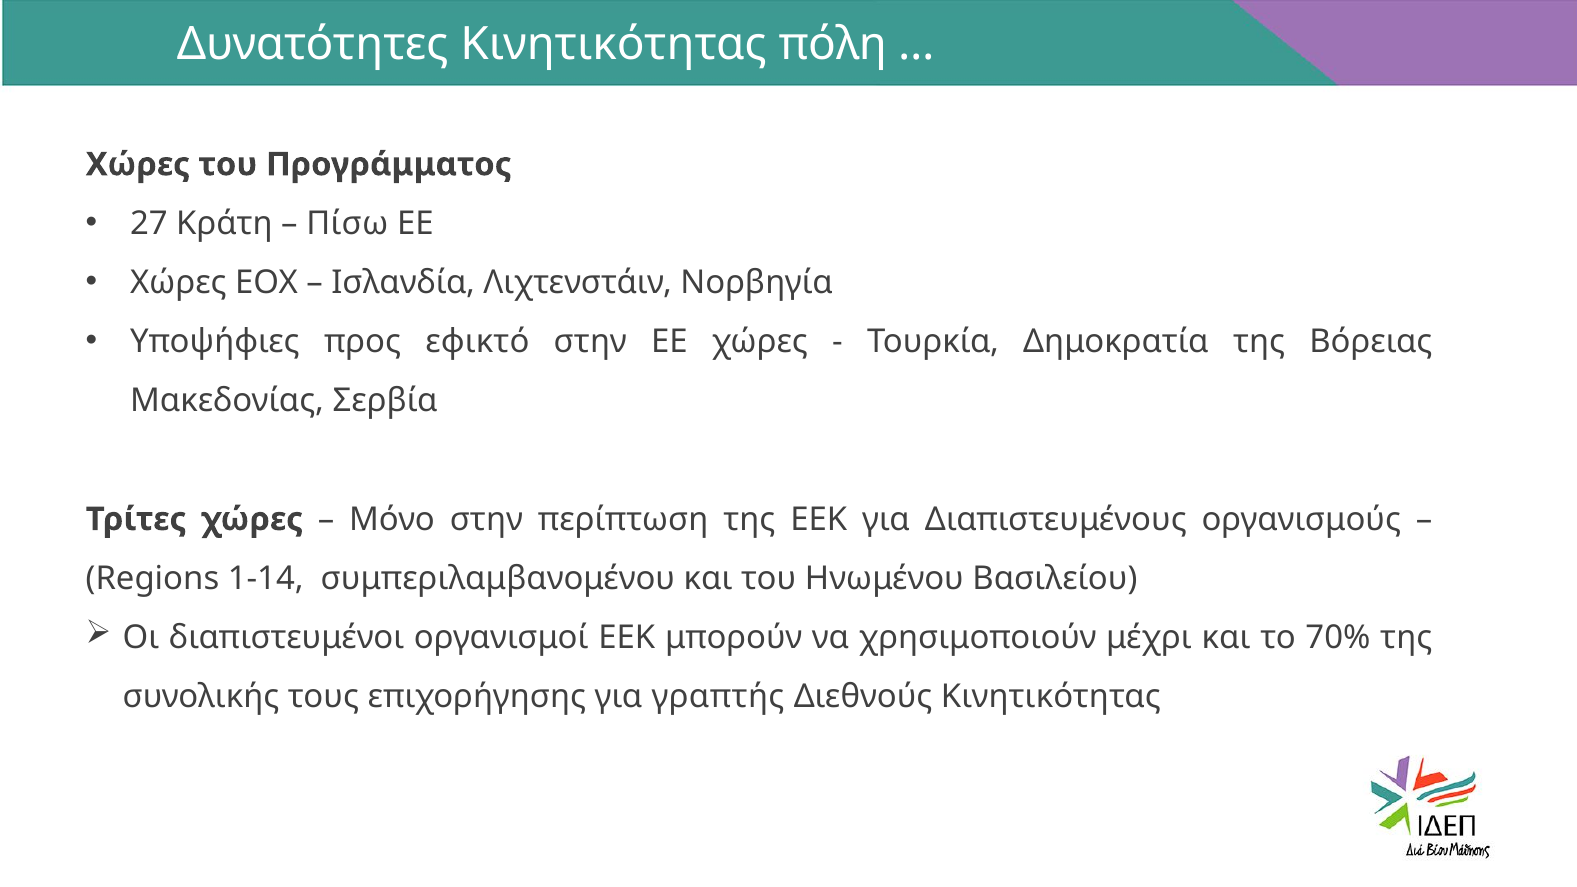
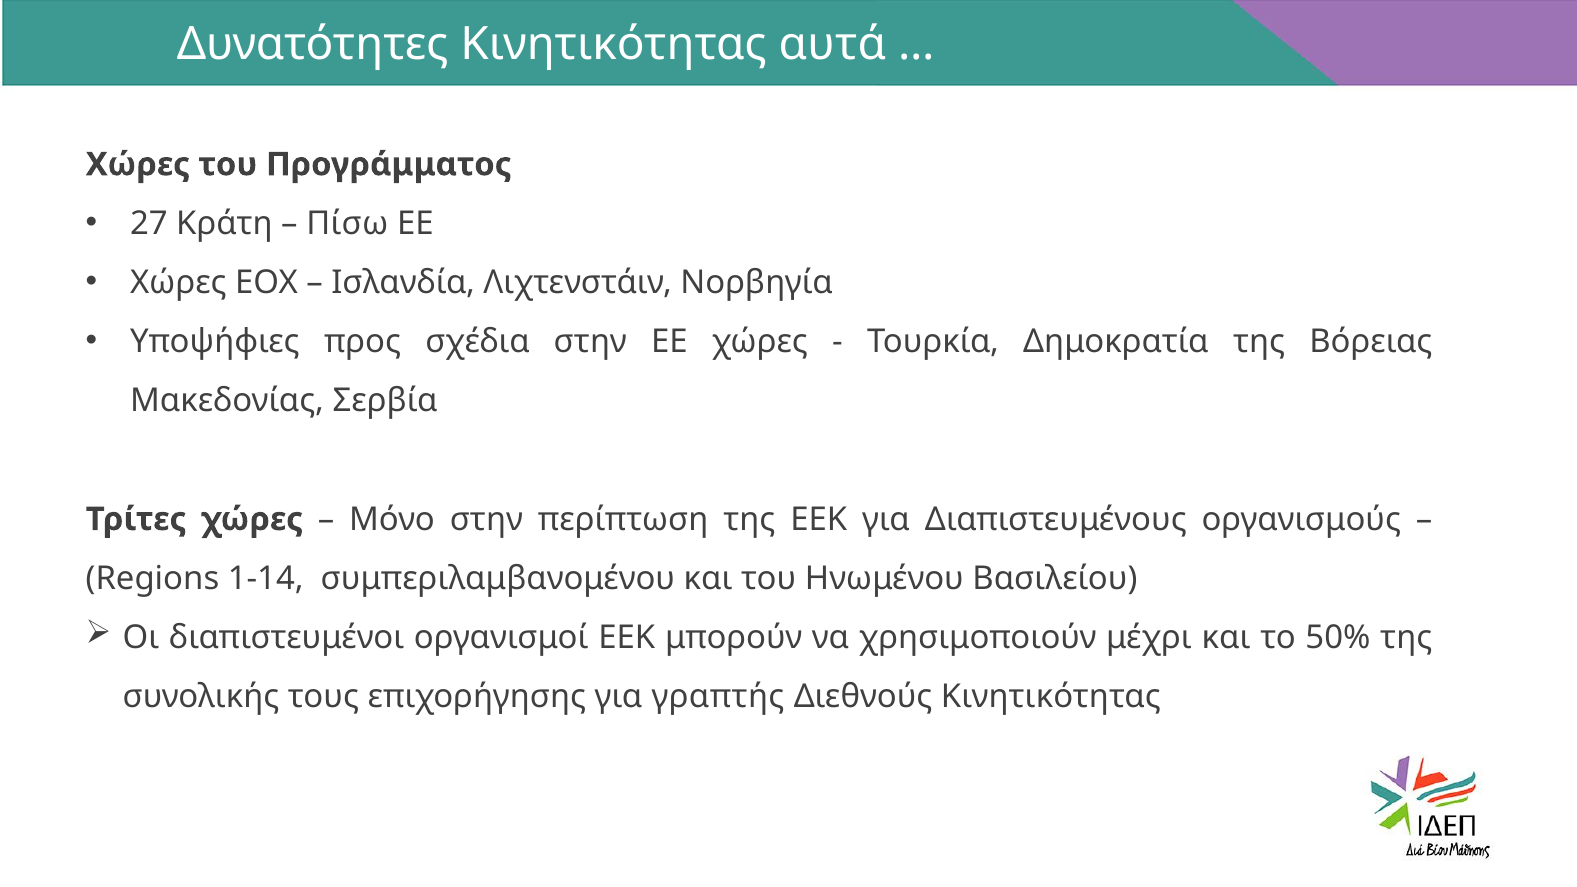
πόλη: πόλη -> αυτά (832, 44)
εφικτό: εφικτό -> σχέδια (478, 342)
70%: 70% -> 50% (1338, 638)
